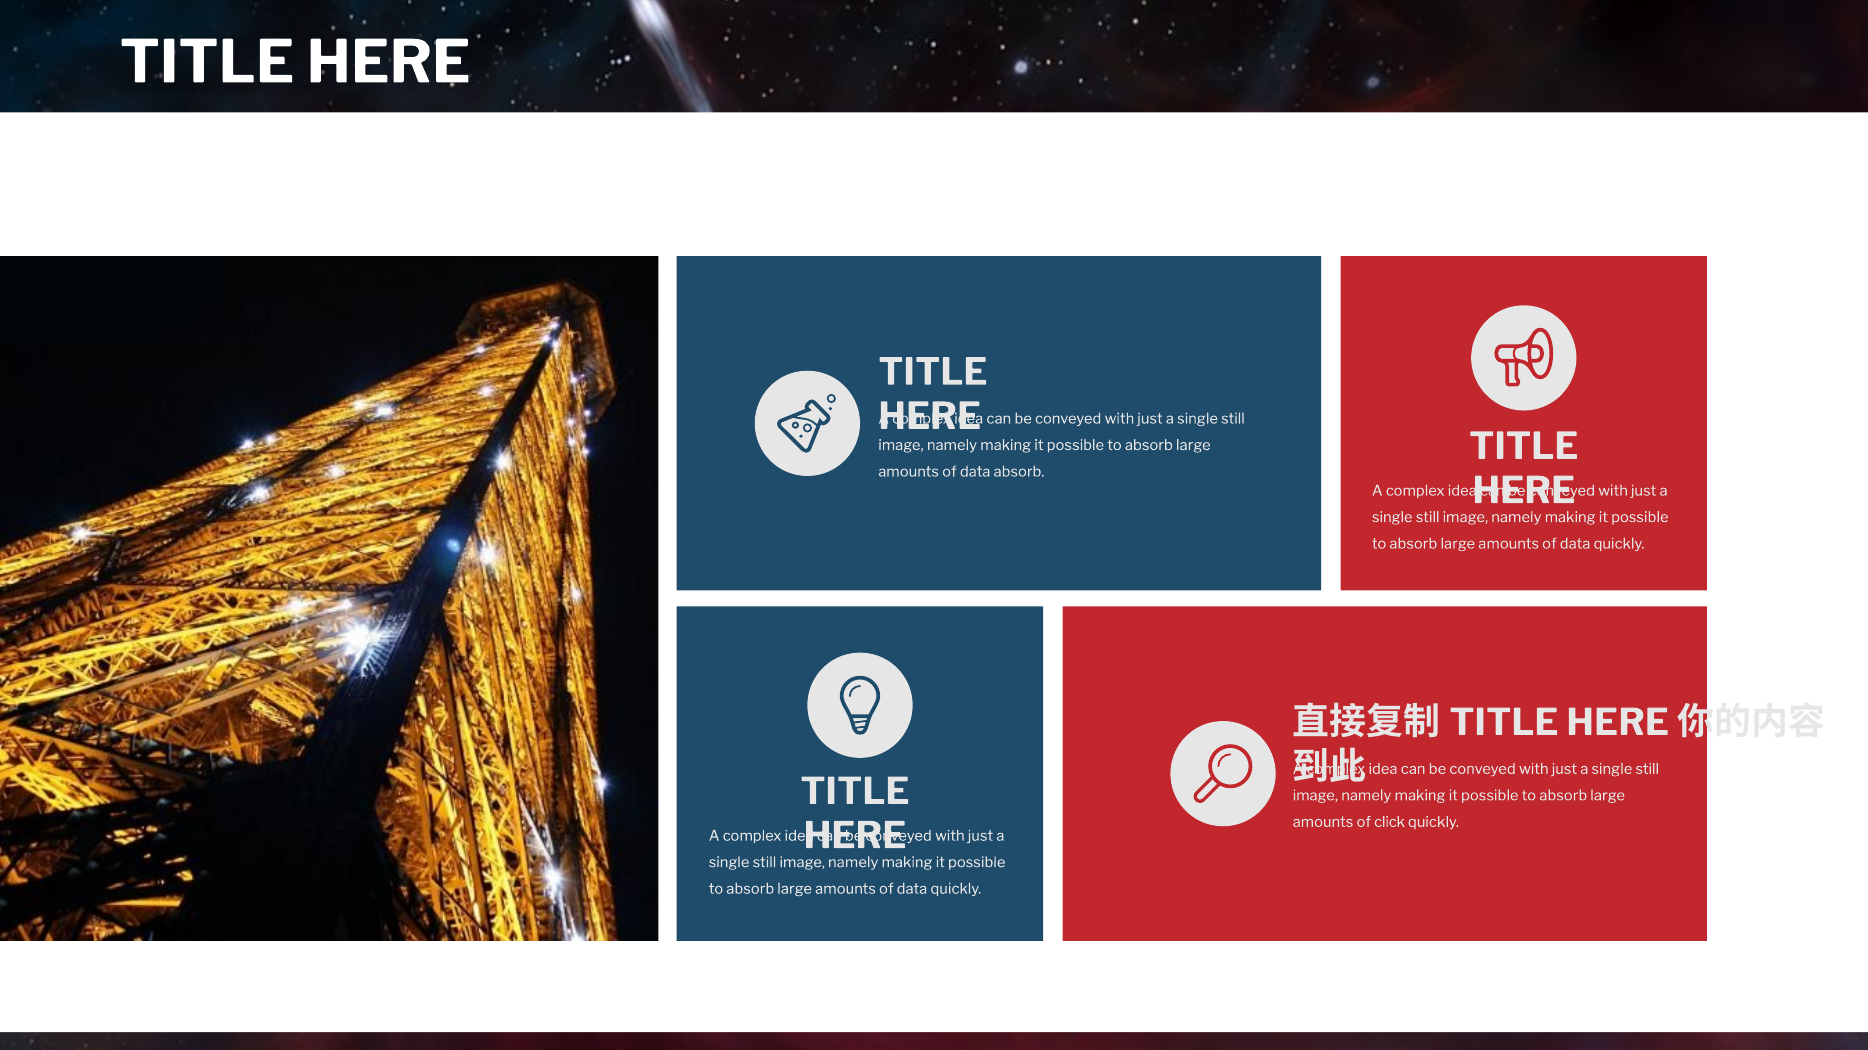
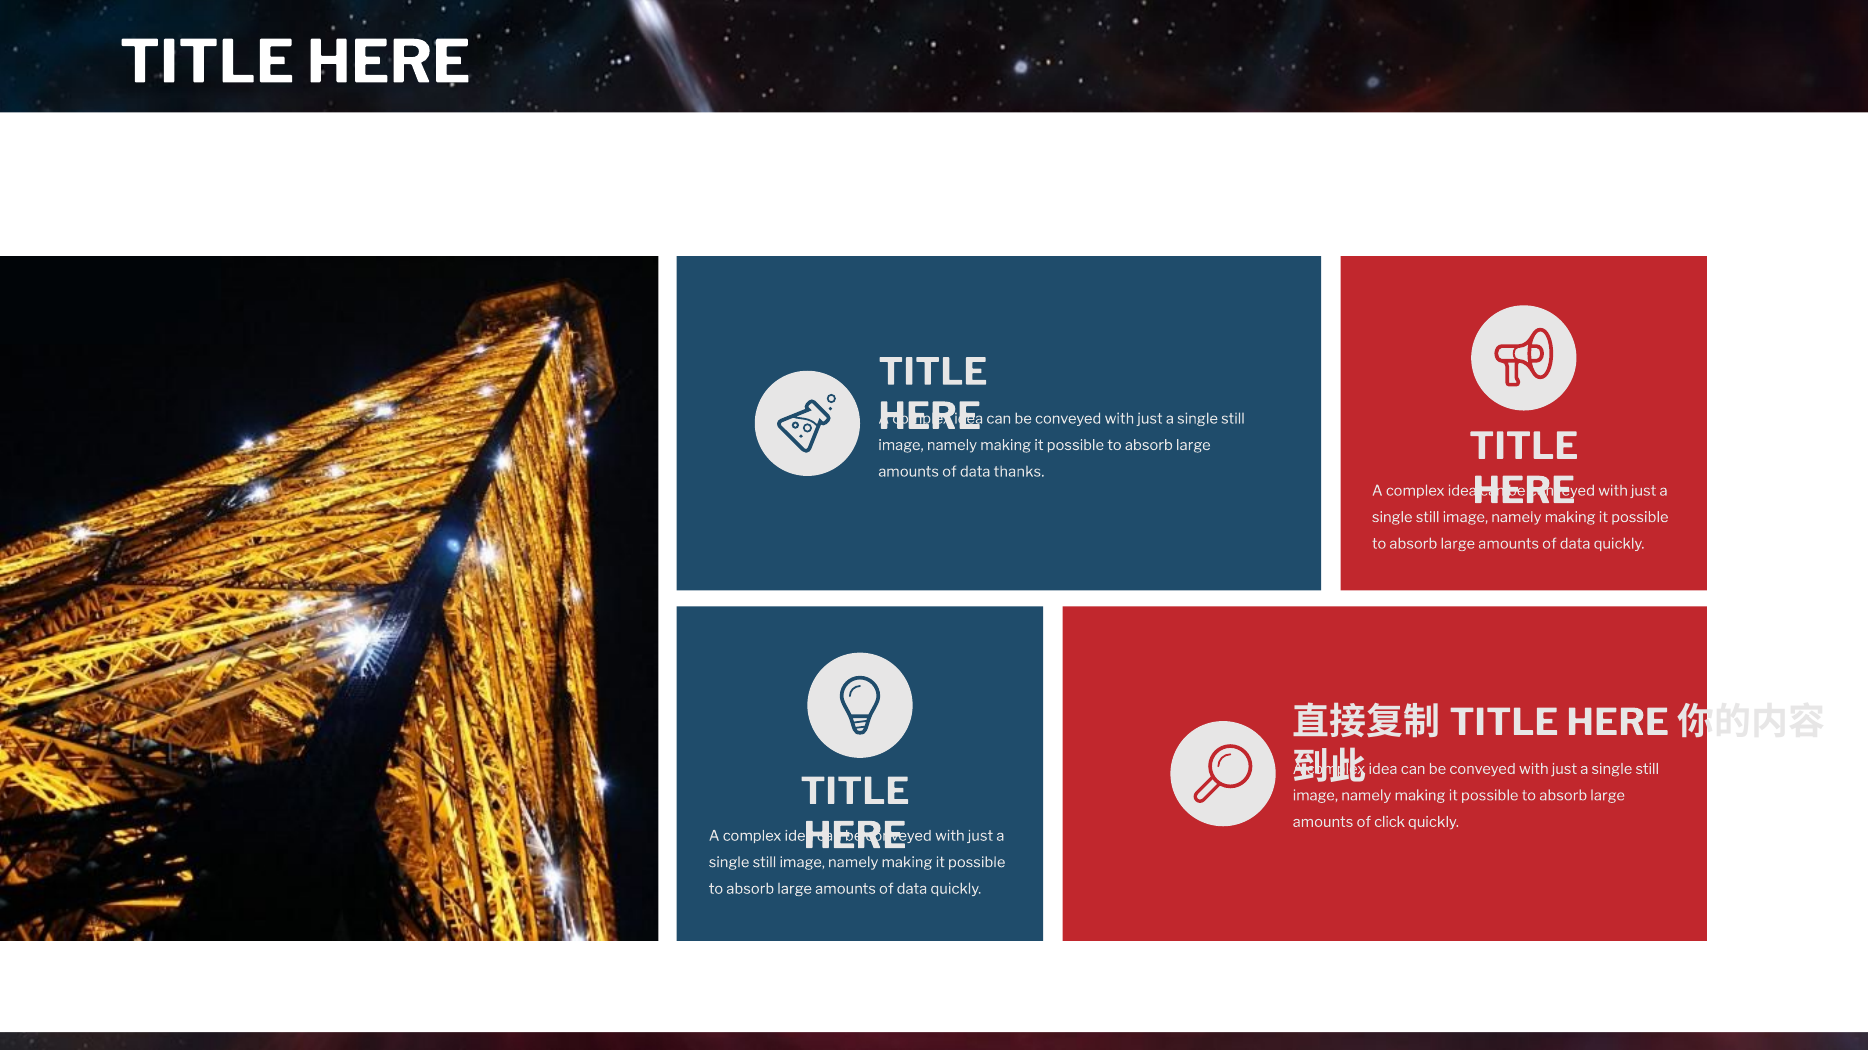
data absorb: absorb -> thanks (1019, 472)
